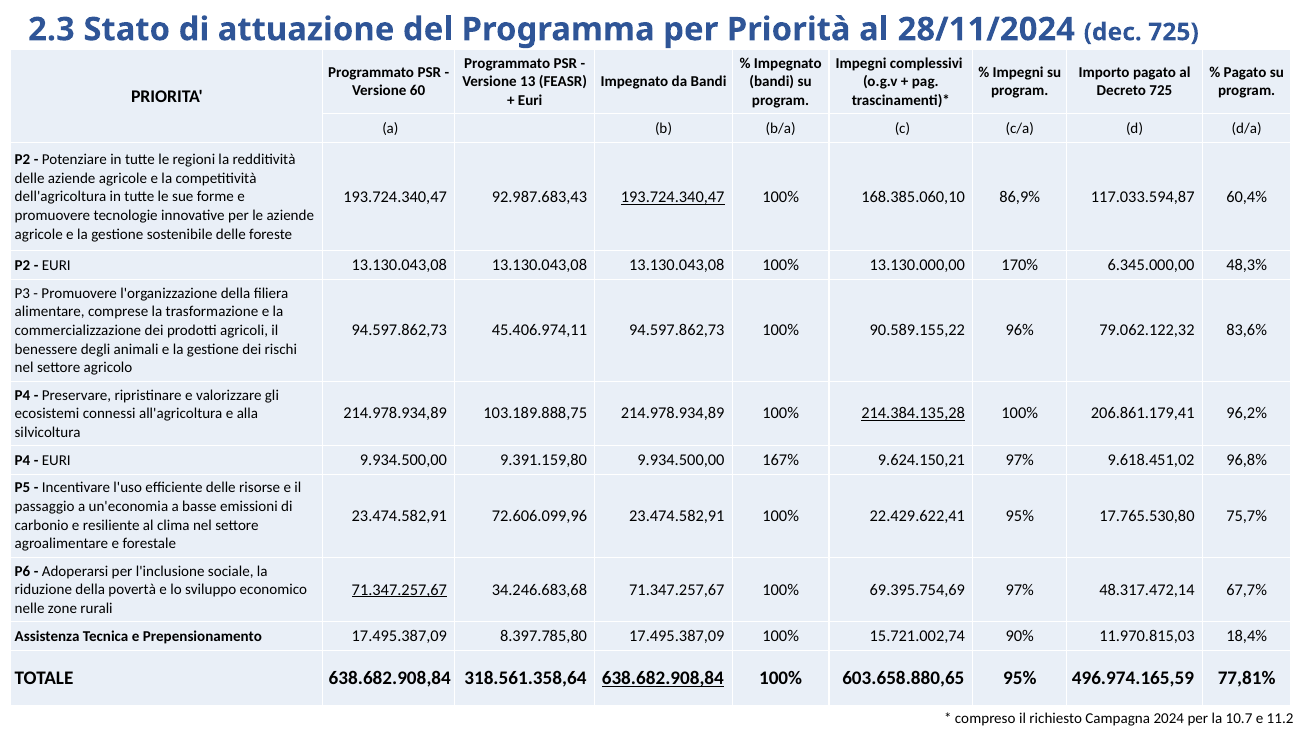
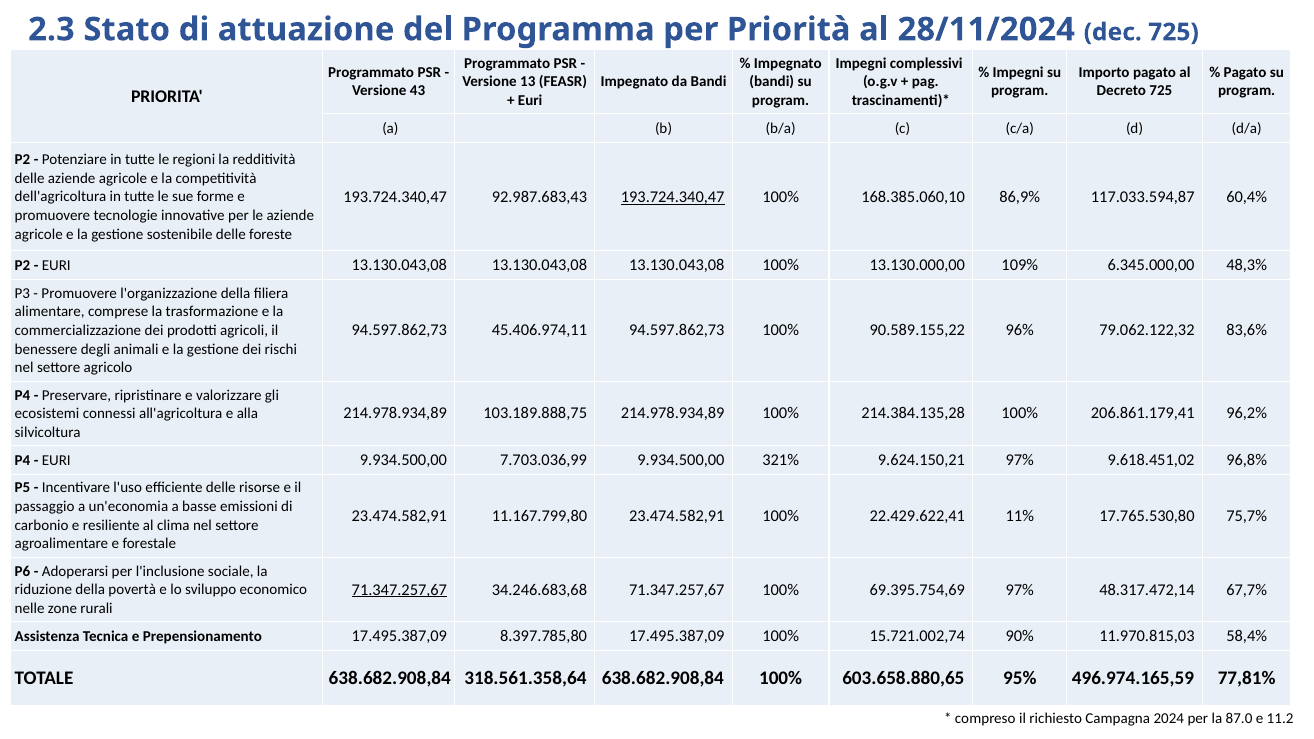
60: 60 -> 43 (418, 91)
170%: 170% -> 109% (1020, 265)
214.384.135,28 underline: present -> none (913, 414)
9.391.159,80: 9.391.159,80 -> 7.703.036,99 (544, 460)
167%: 167% -> 321% (781, 460)
72.606.099,96: 72.606.099,96 -> 11.167.799,80 (539, 516)
22.429.622,41 95%: 95% -> 11% (1020, 516)
18,4%: 18,4% -> 58,4% (1247, 636)
638.682.908,84 underline: present -> none (663, 678)
10.7: 10.7 -> 87.0 (1239, 719)
